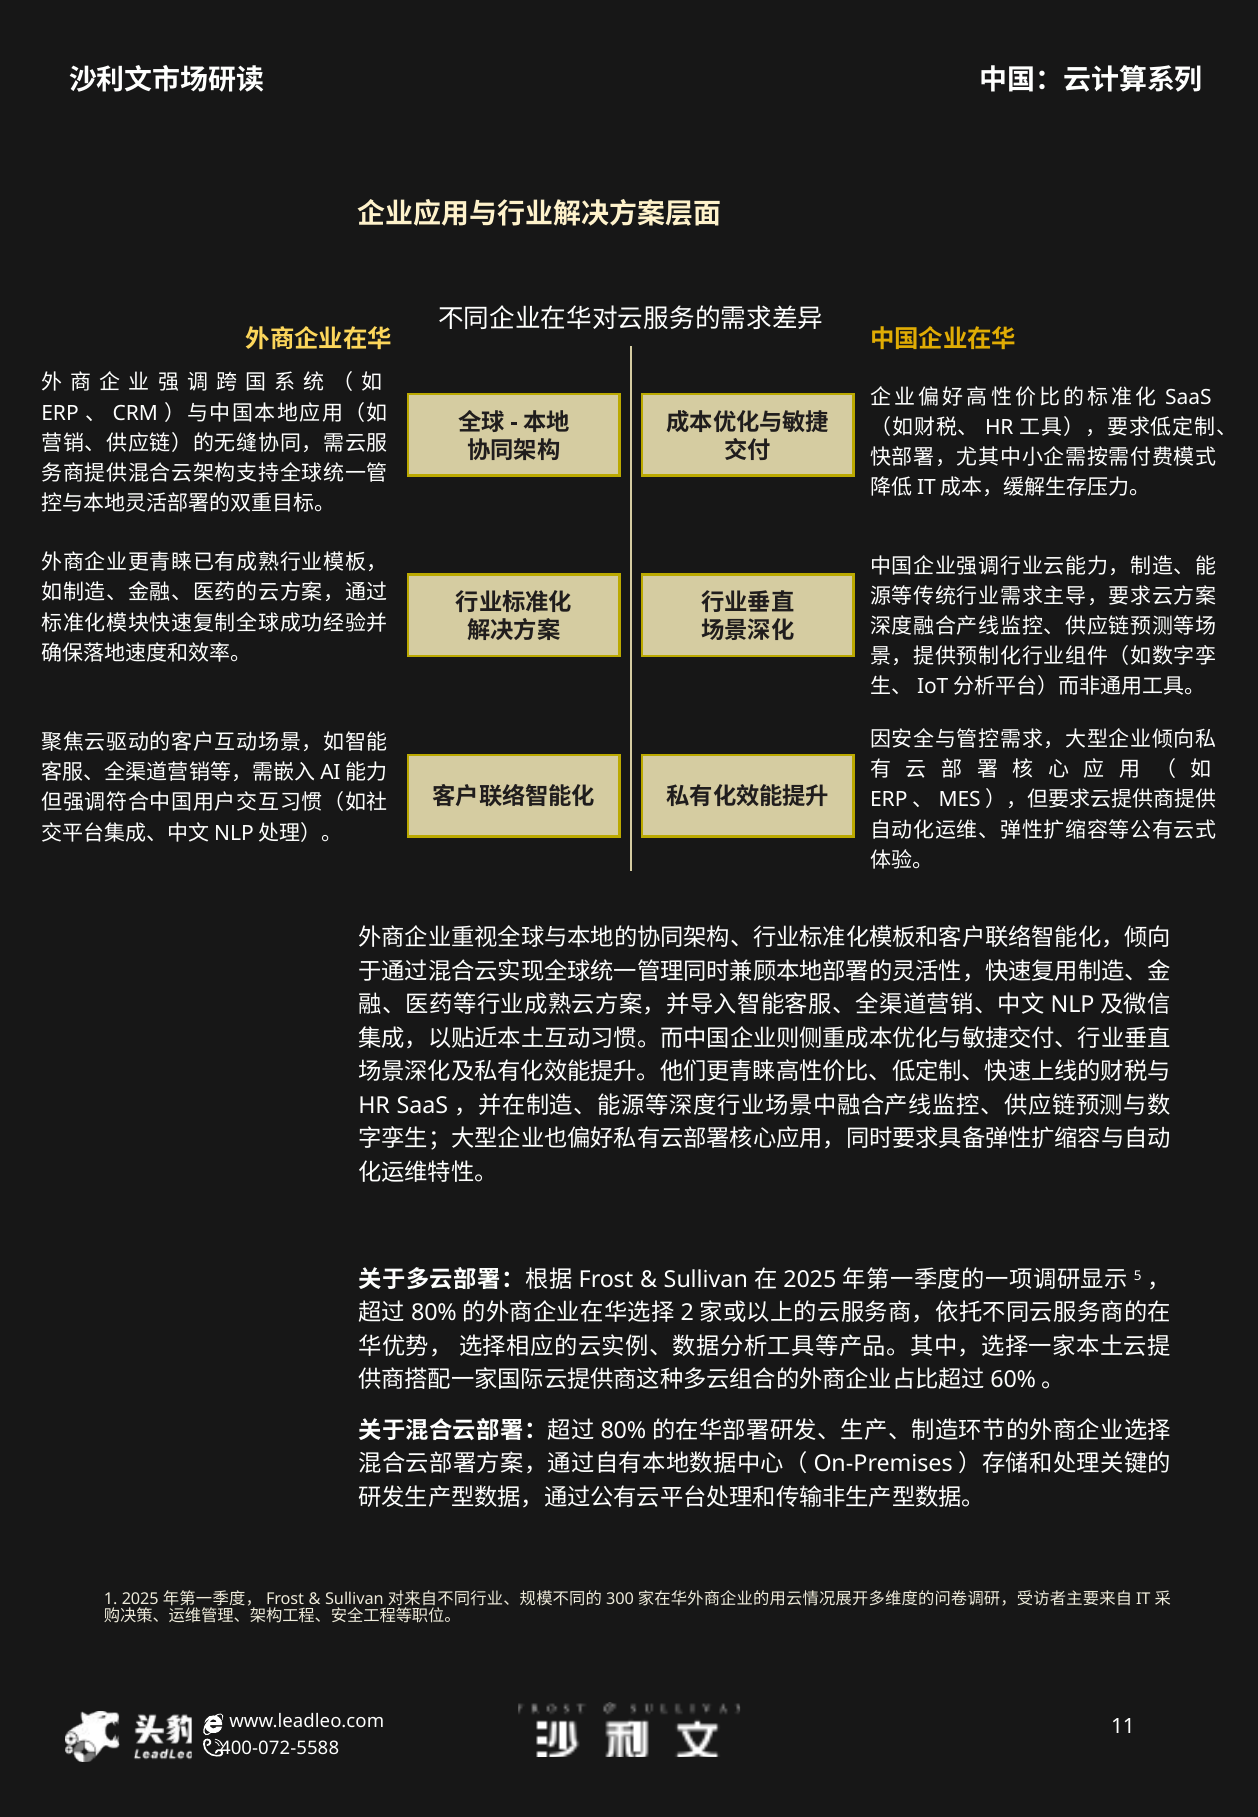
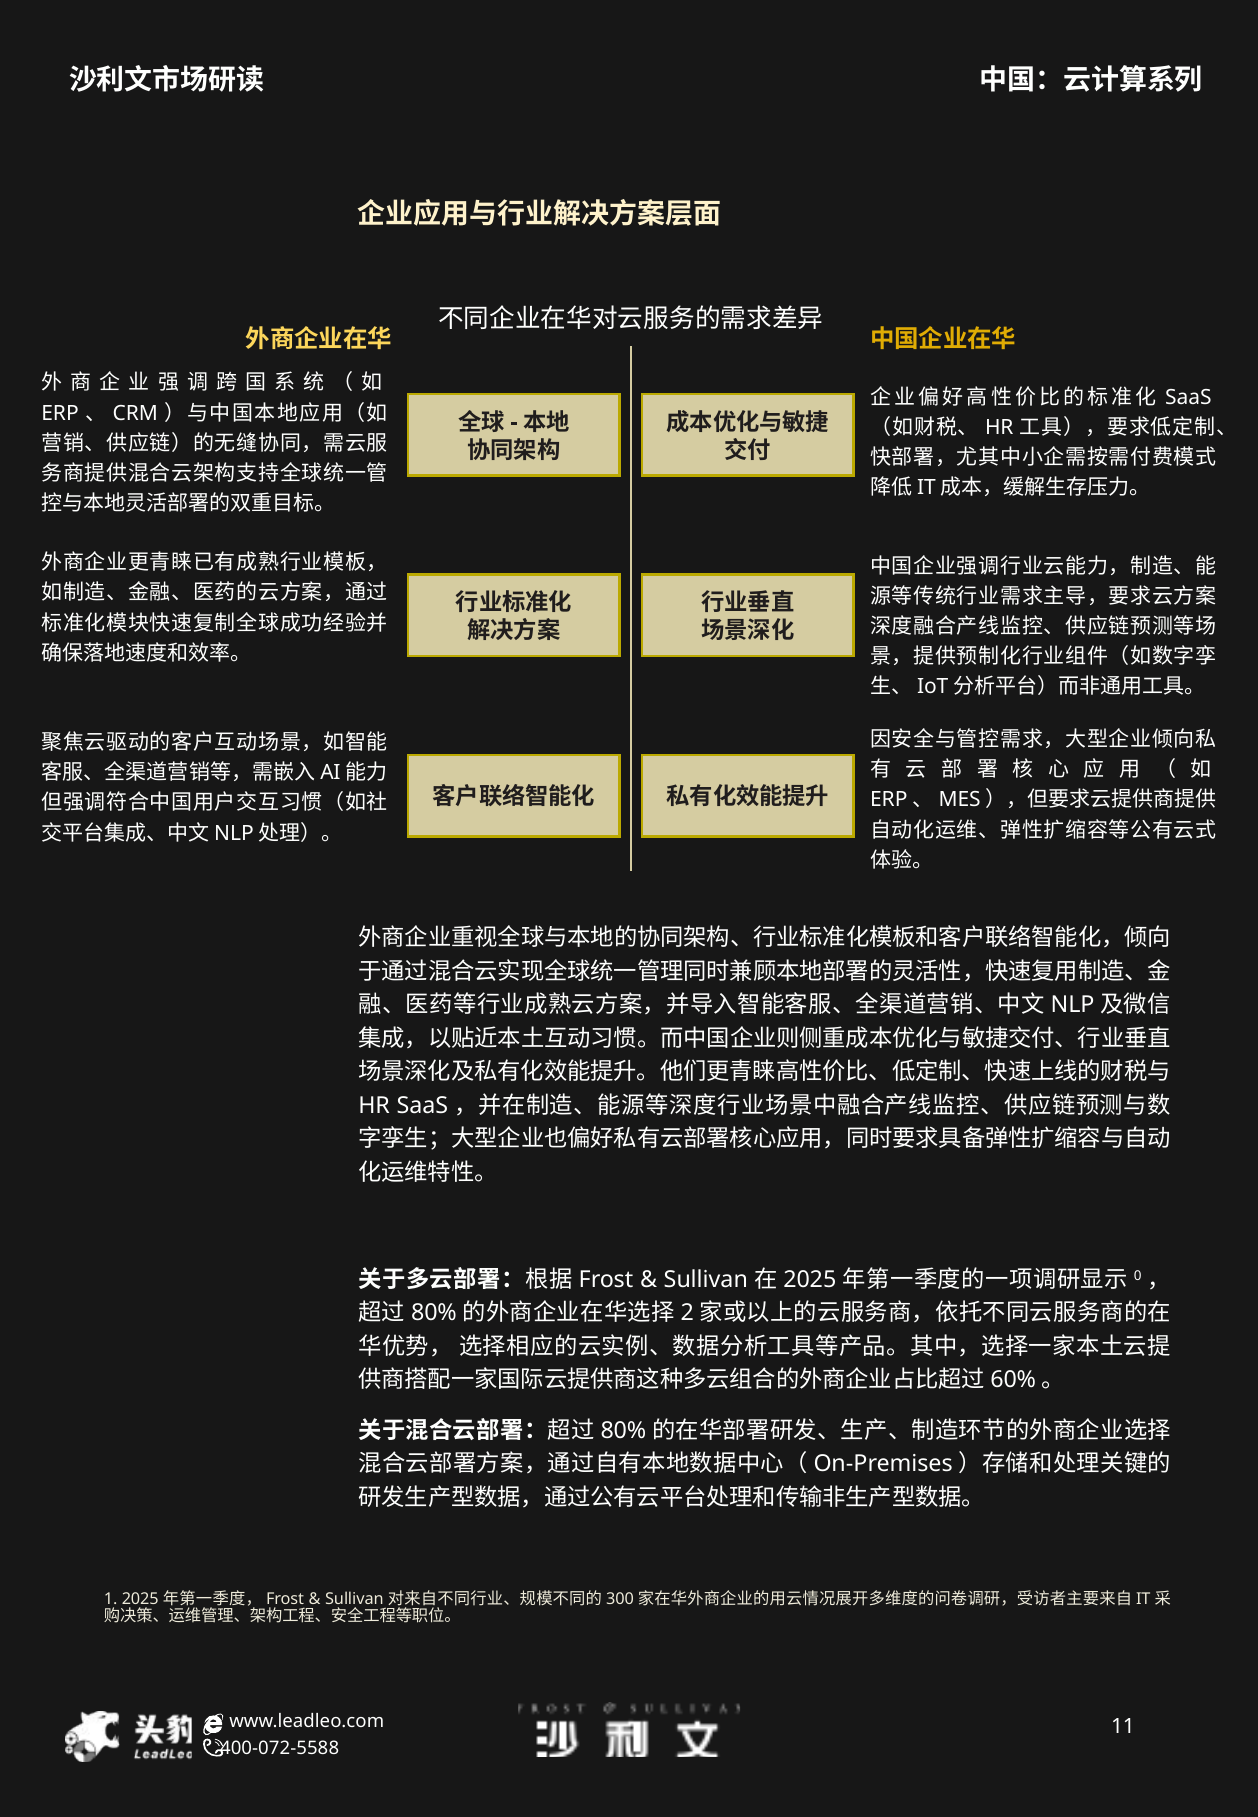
5: 5 -> 0 (1138, 1276)
